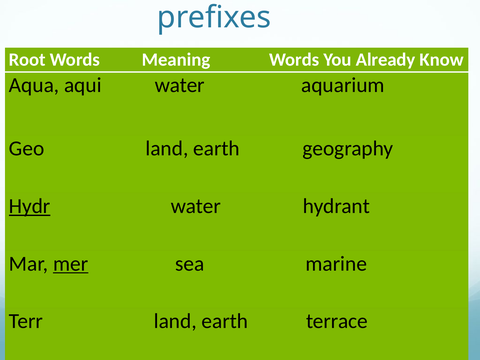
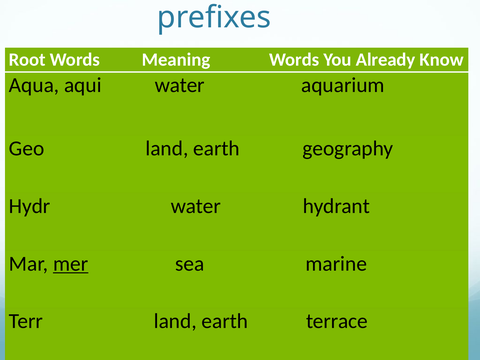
Hydr underline: present -> none (30, 206)
